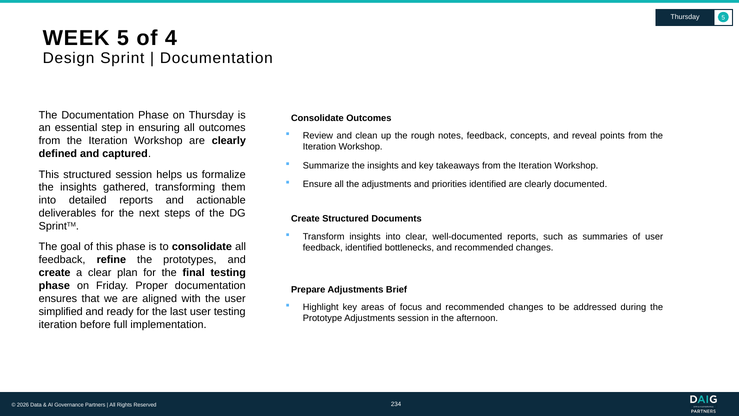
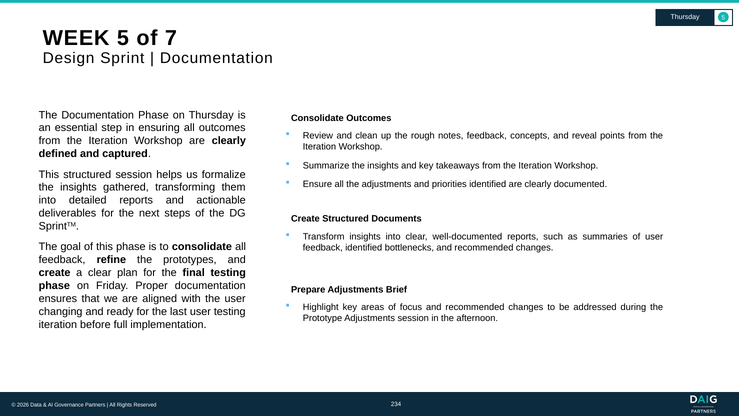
4: 4 -> 7 (171, 38)
simplified: simplified -> changing (61, 311)
